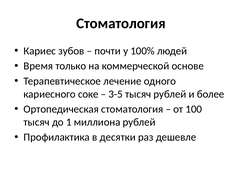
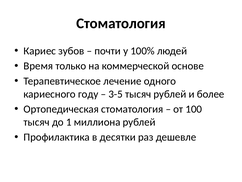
соке: соке -> году (88, 94)
